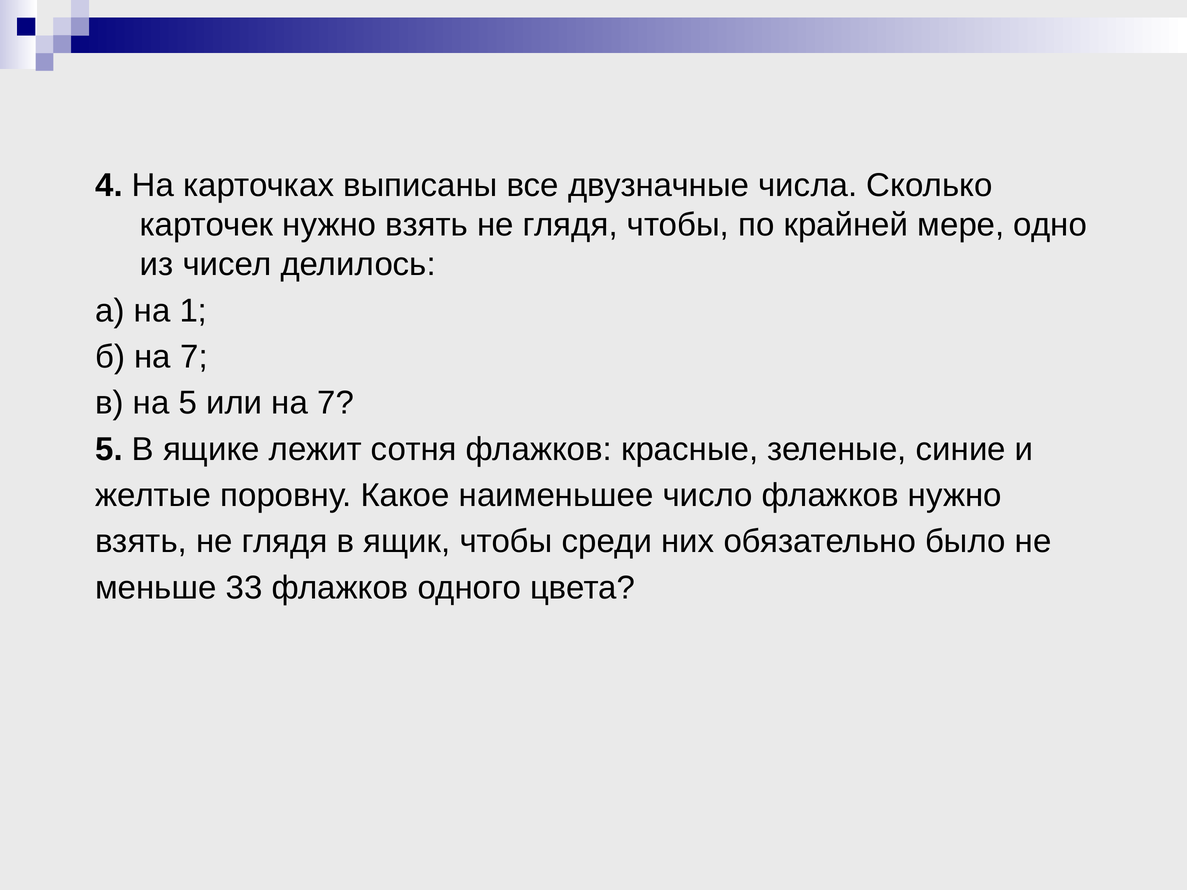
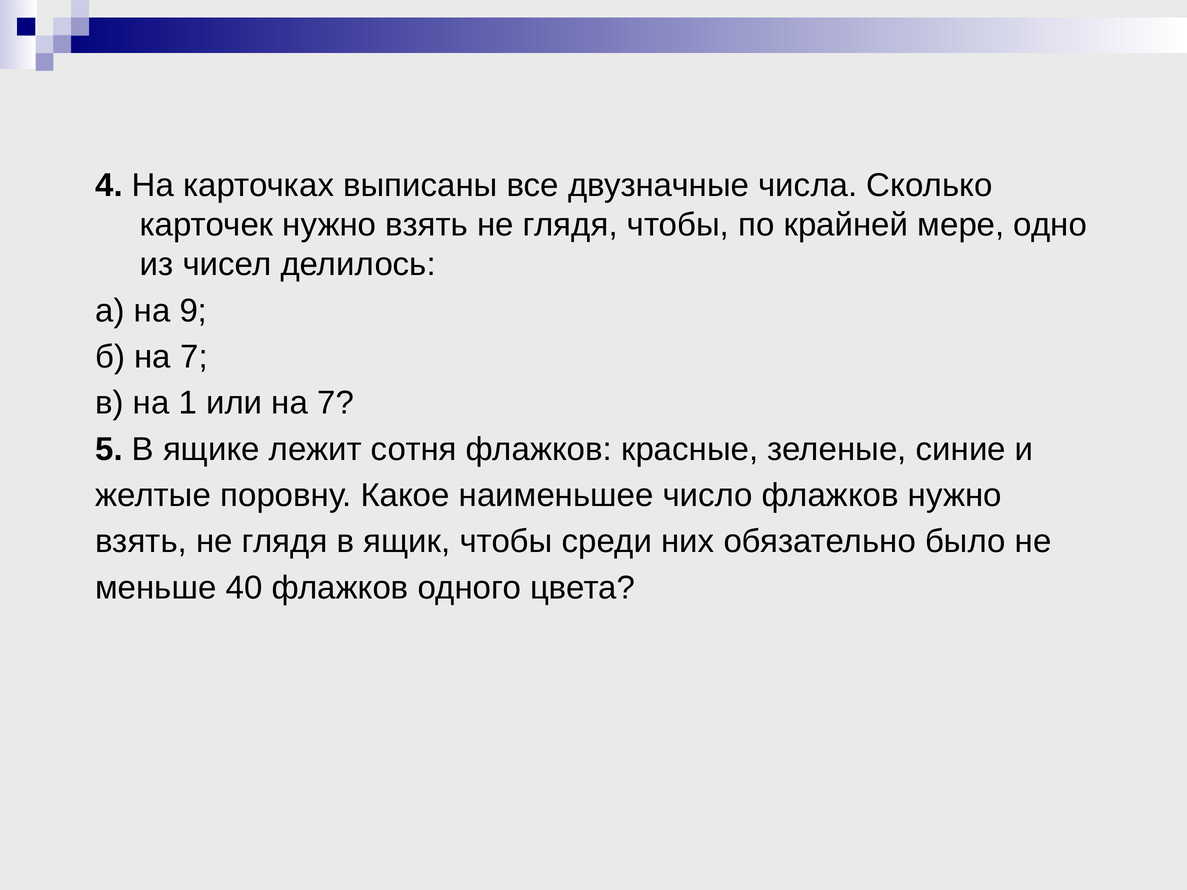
1: 1 -> 9 (193, 311)
на 5: 5 -> 1 (188, 403)
33: 33 -> 40 (244, 588)
